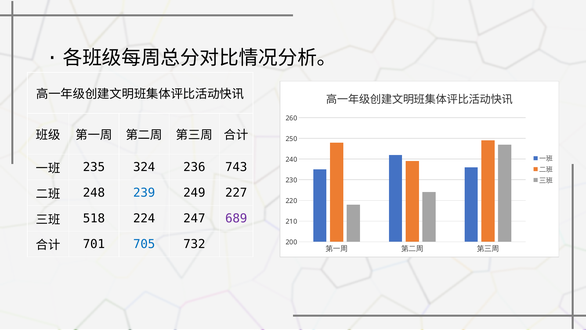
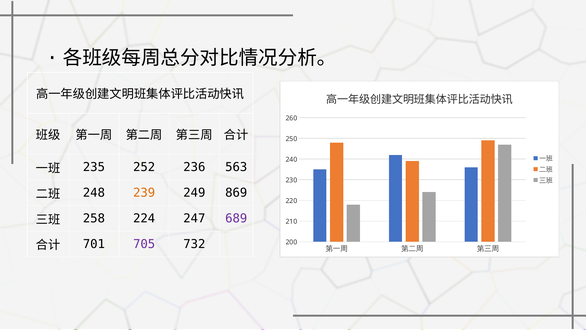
324: 324 -> 252 (144, 167)
743: 743 -> 563 (236, 167)
239 colour: blue -> orange (144, 193)
227: 227 -> 869 (236, 193)
518: 518 -> 258 (94, 218)
705 colour: blue -> purple (144, 244)
